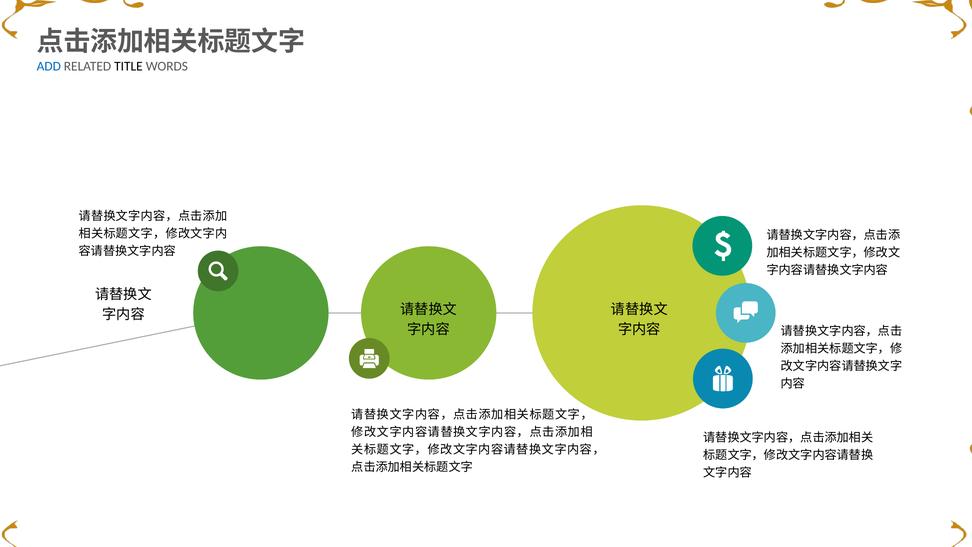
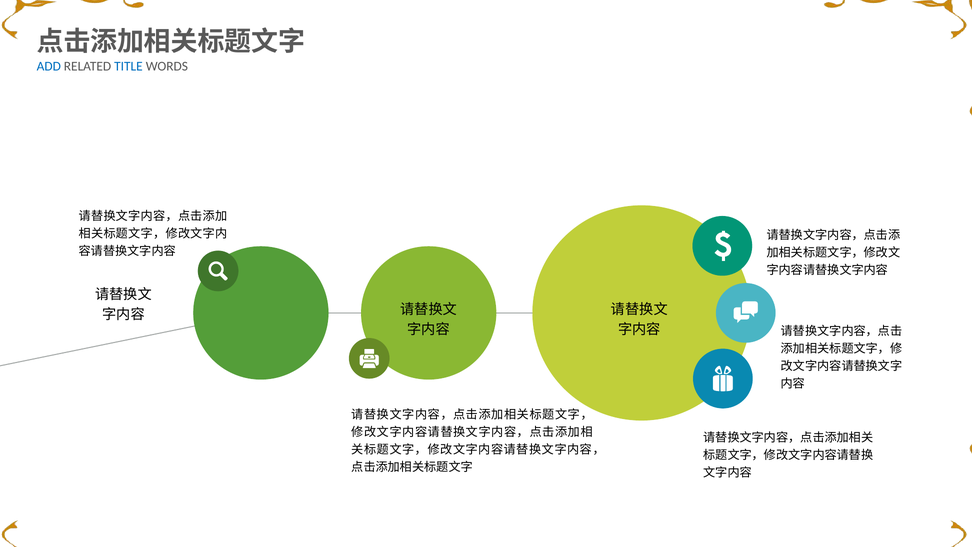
TITLE colour: black -> blue (128, 67)
